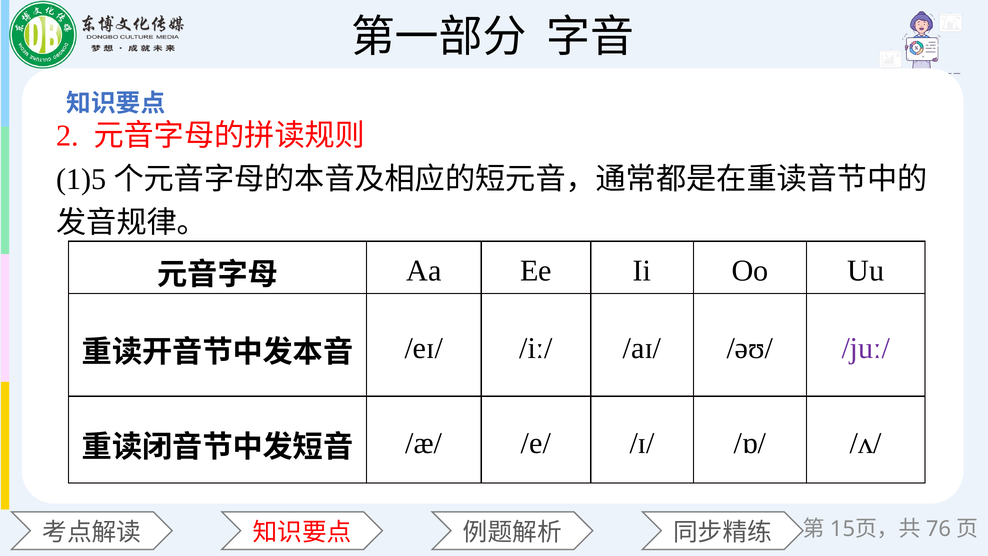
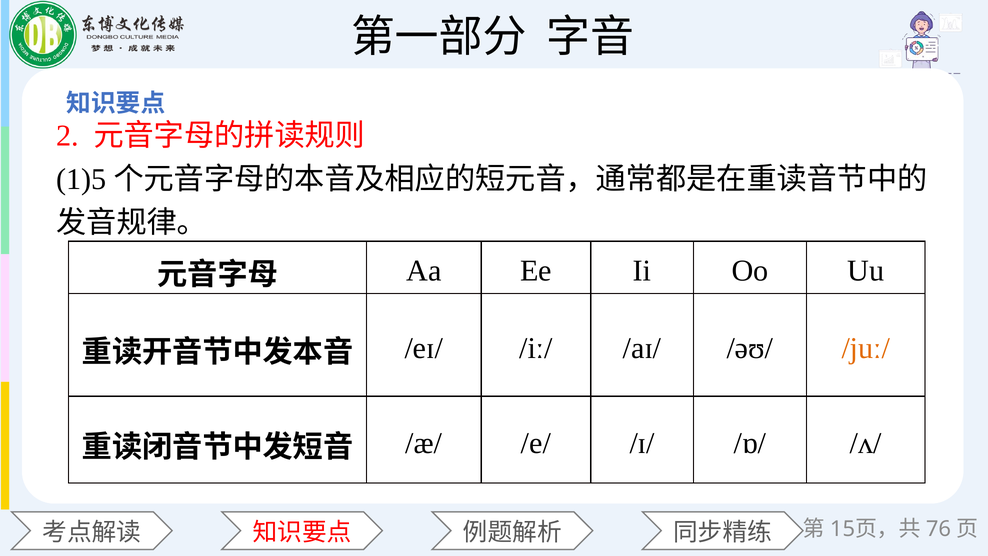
/juː/ colour: purple -> orange (866, 348)
